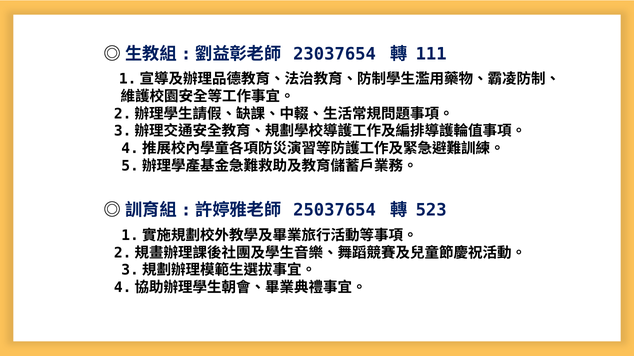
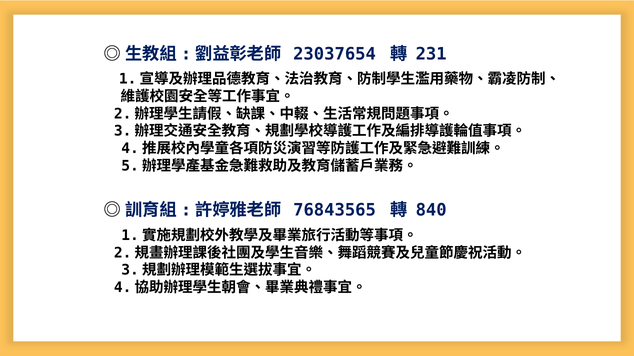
111: 111 -> 231 (431, 54)
25037654: 25037654 -> 76843565 (335, 211)
523: 523 -> 840 (431, 211)
